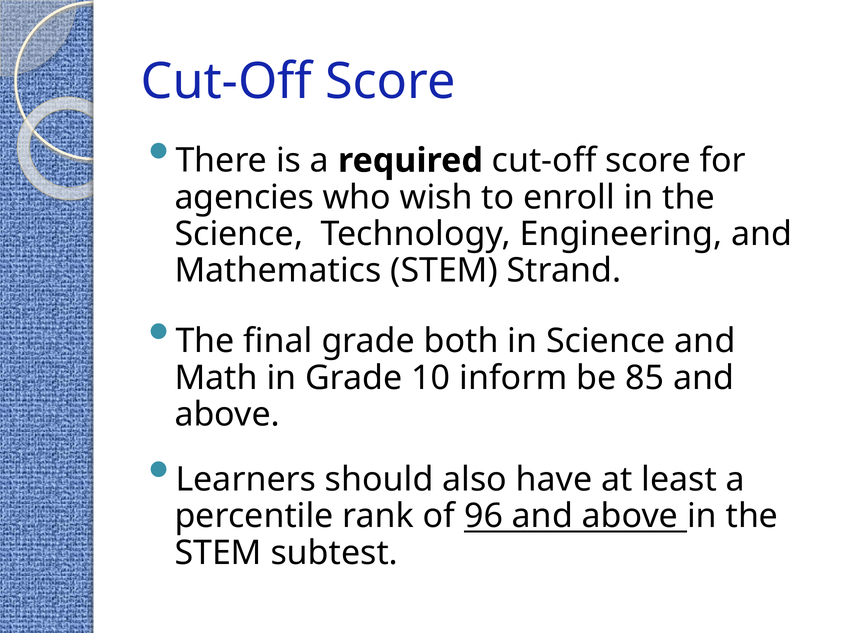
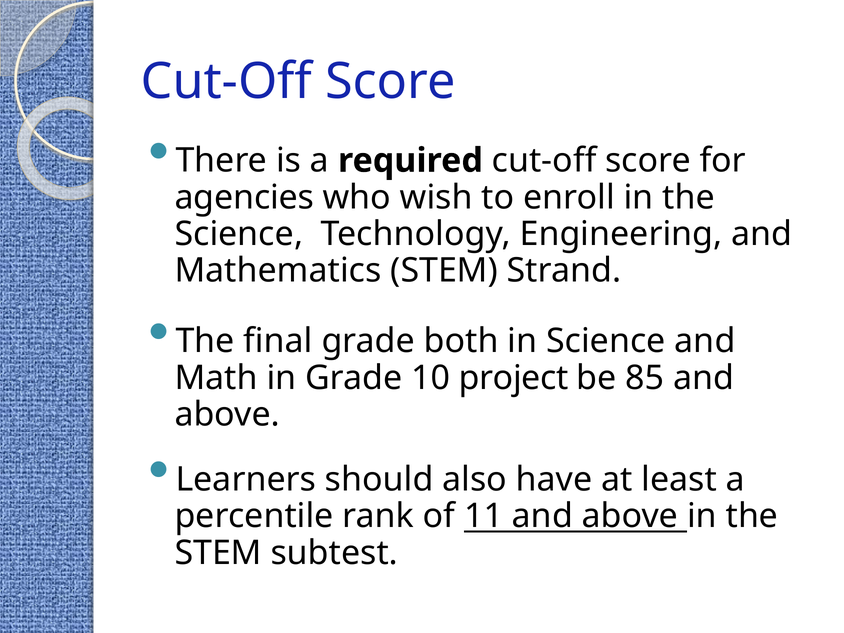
inform: inform -> project (514, 378)
96: 96 -> 11 (484, 516)
